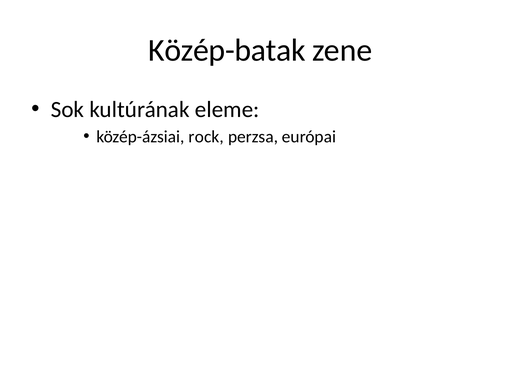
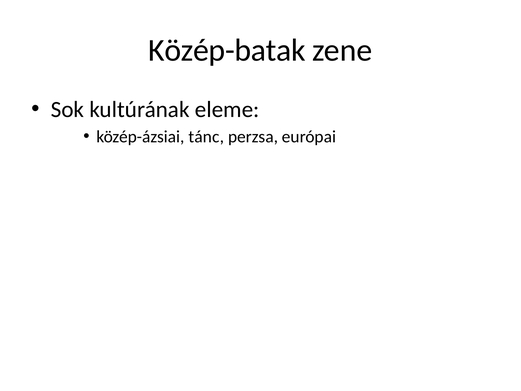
rock: rock -> tánc (206, 137)
